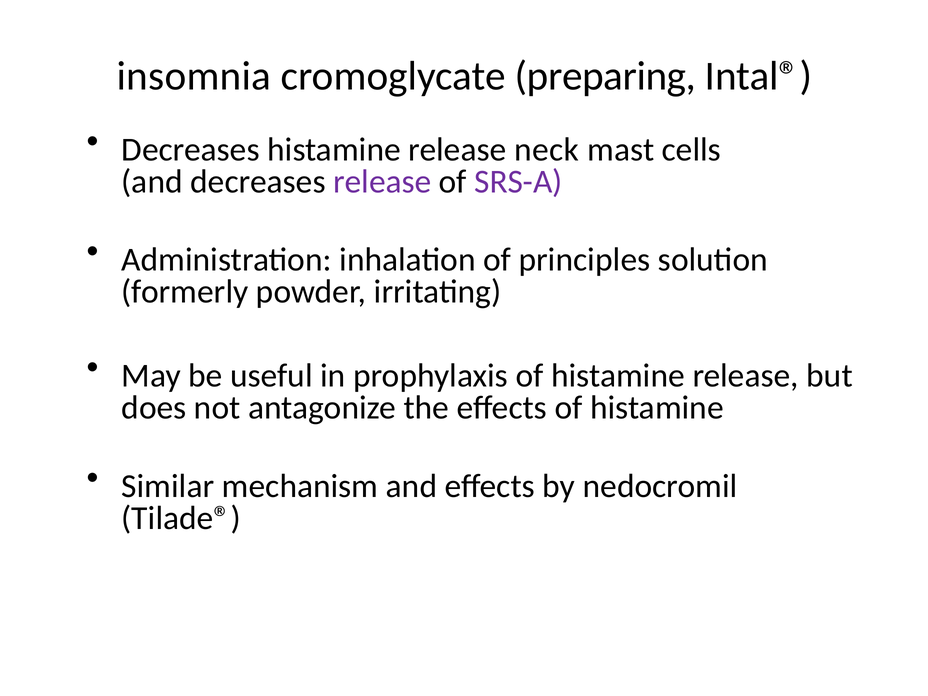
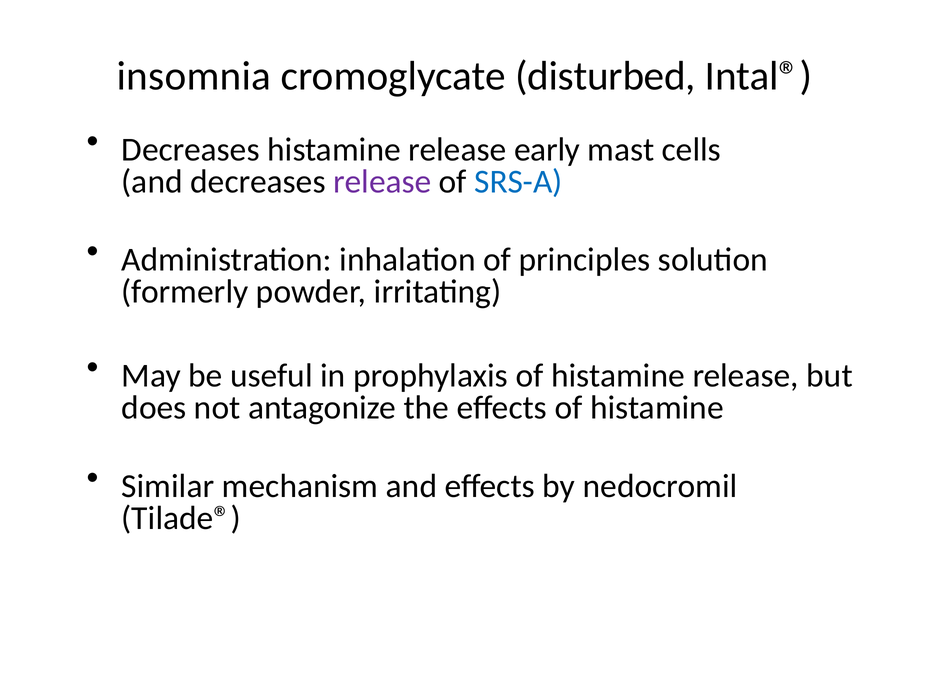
preparing: preparing -> disturbed (605, 76)
neck: neck -> early (547, 149)
SRS-A colour: purple -> blue (518, 182)
